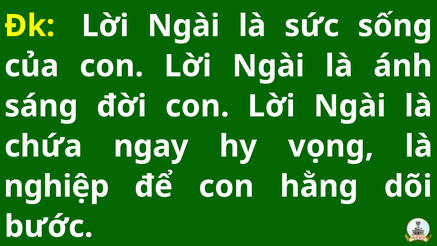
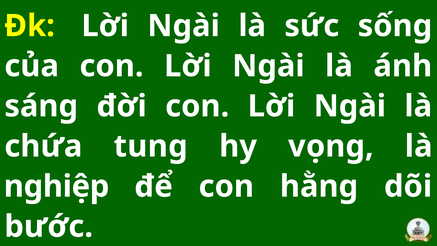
ngay: ngay -> tung (151, 146)
